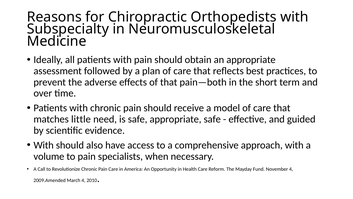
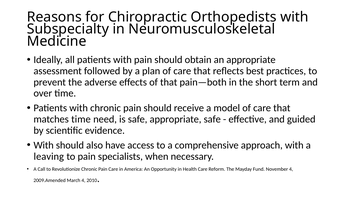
matches little: little -> time (81, 119)
volume: volume -> leaving (49, 156)
